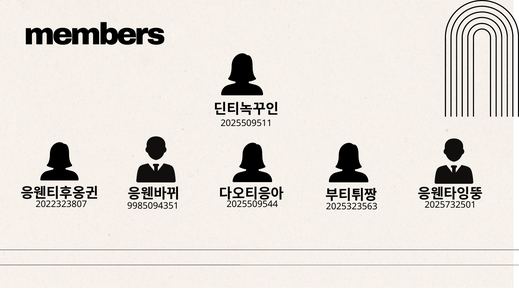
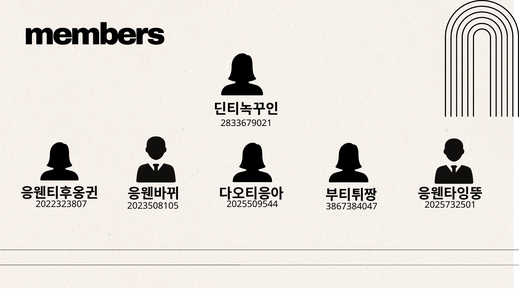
2025509511: 2025509511 -> 2833679021 (246, 123)
9985094351: 9985094351 -> 2023508105 (153, 206)
2025323563: 2025323563 -> 3867384047 (352, 206)
